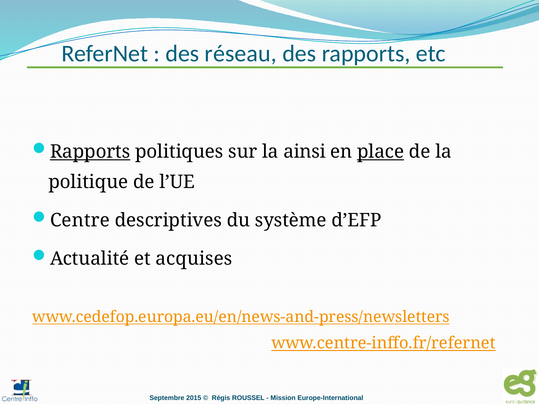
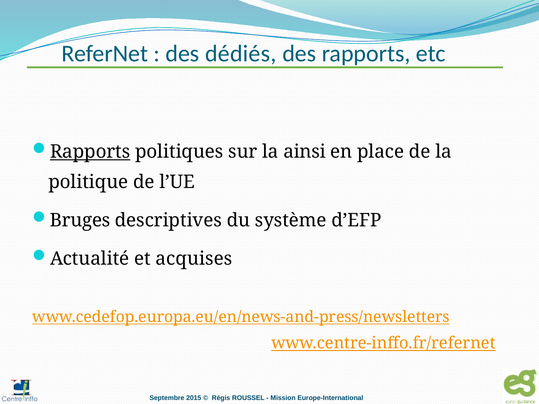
réseau: réseau -> dédiés (241, 54)
place underline: present -> none (381, 152)
Centre: Centre -> Bruges (80, 220)
